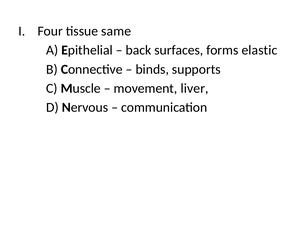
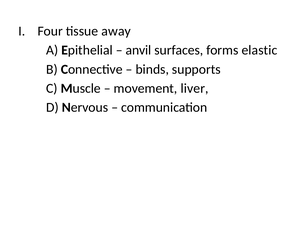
same: same -> away (116, 31)
back: back -> anvil (139, 50)
